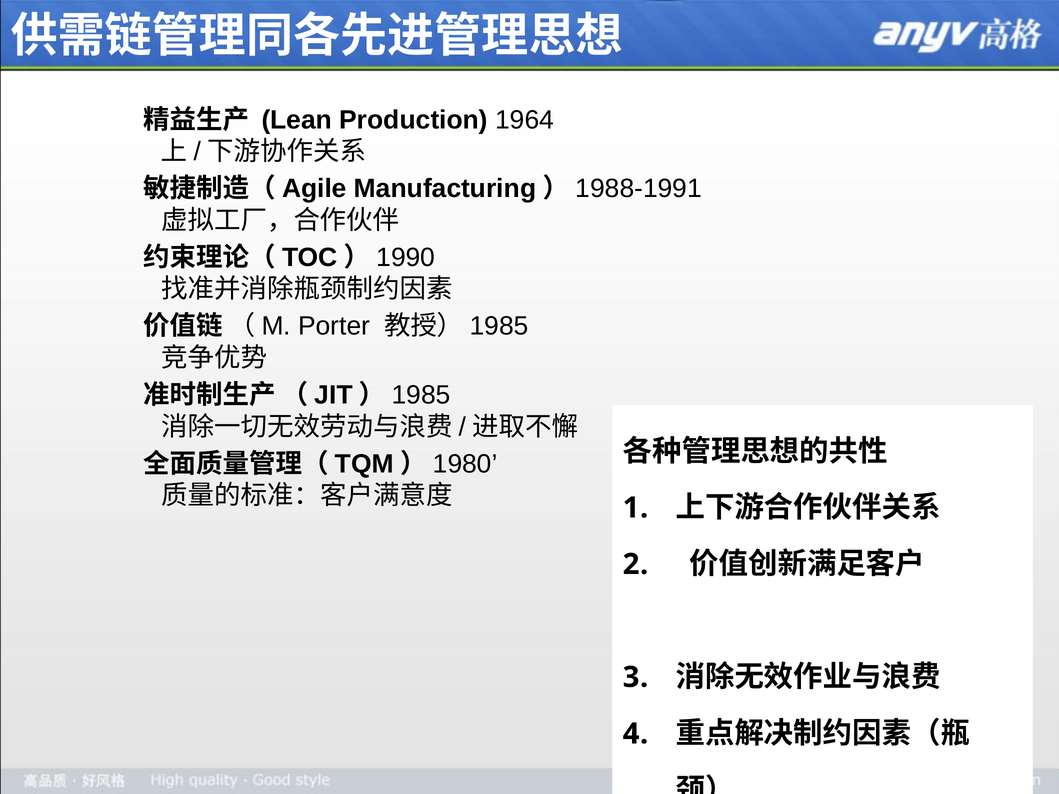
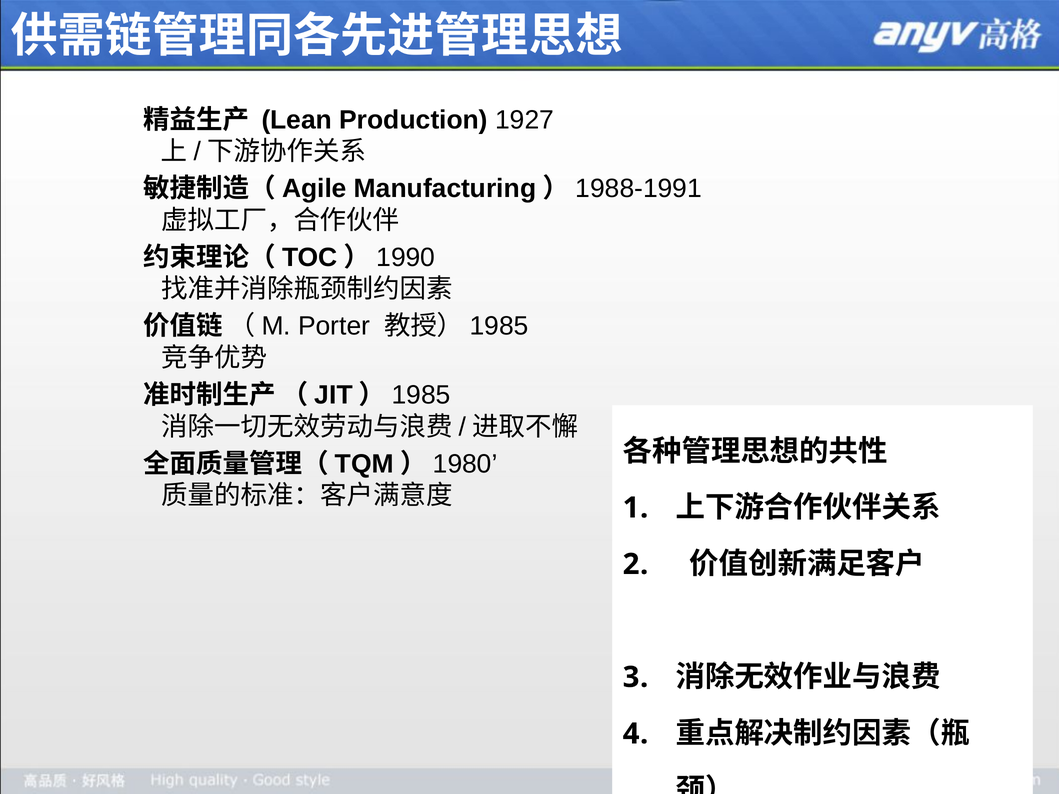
1964: 1964 -> 1927 (525, 120)
